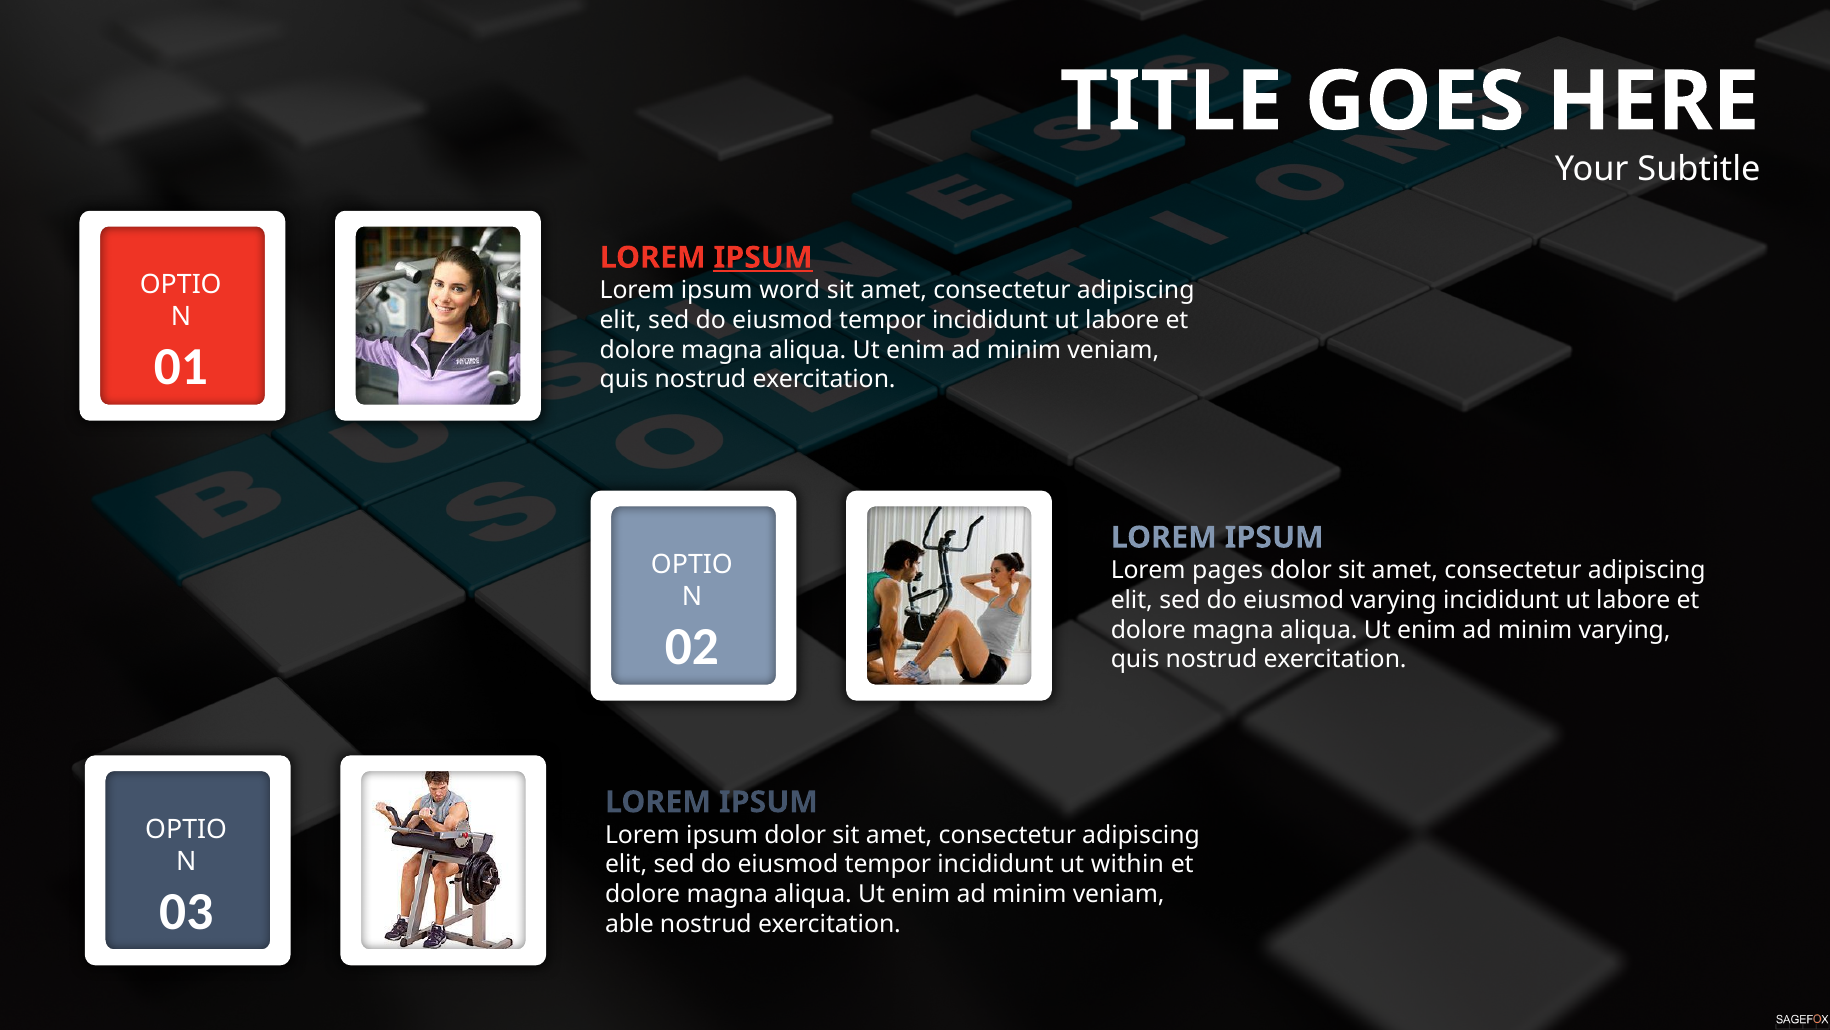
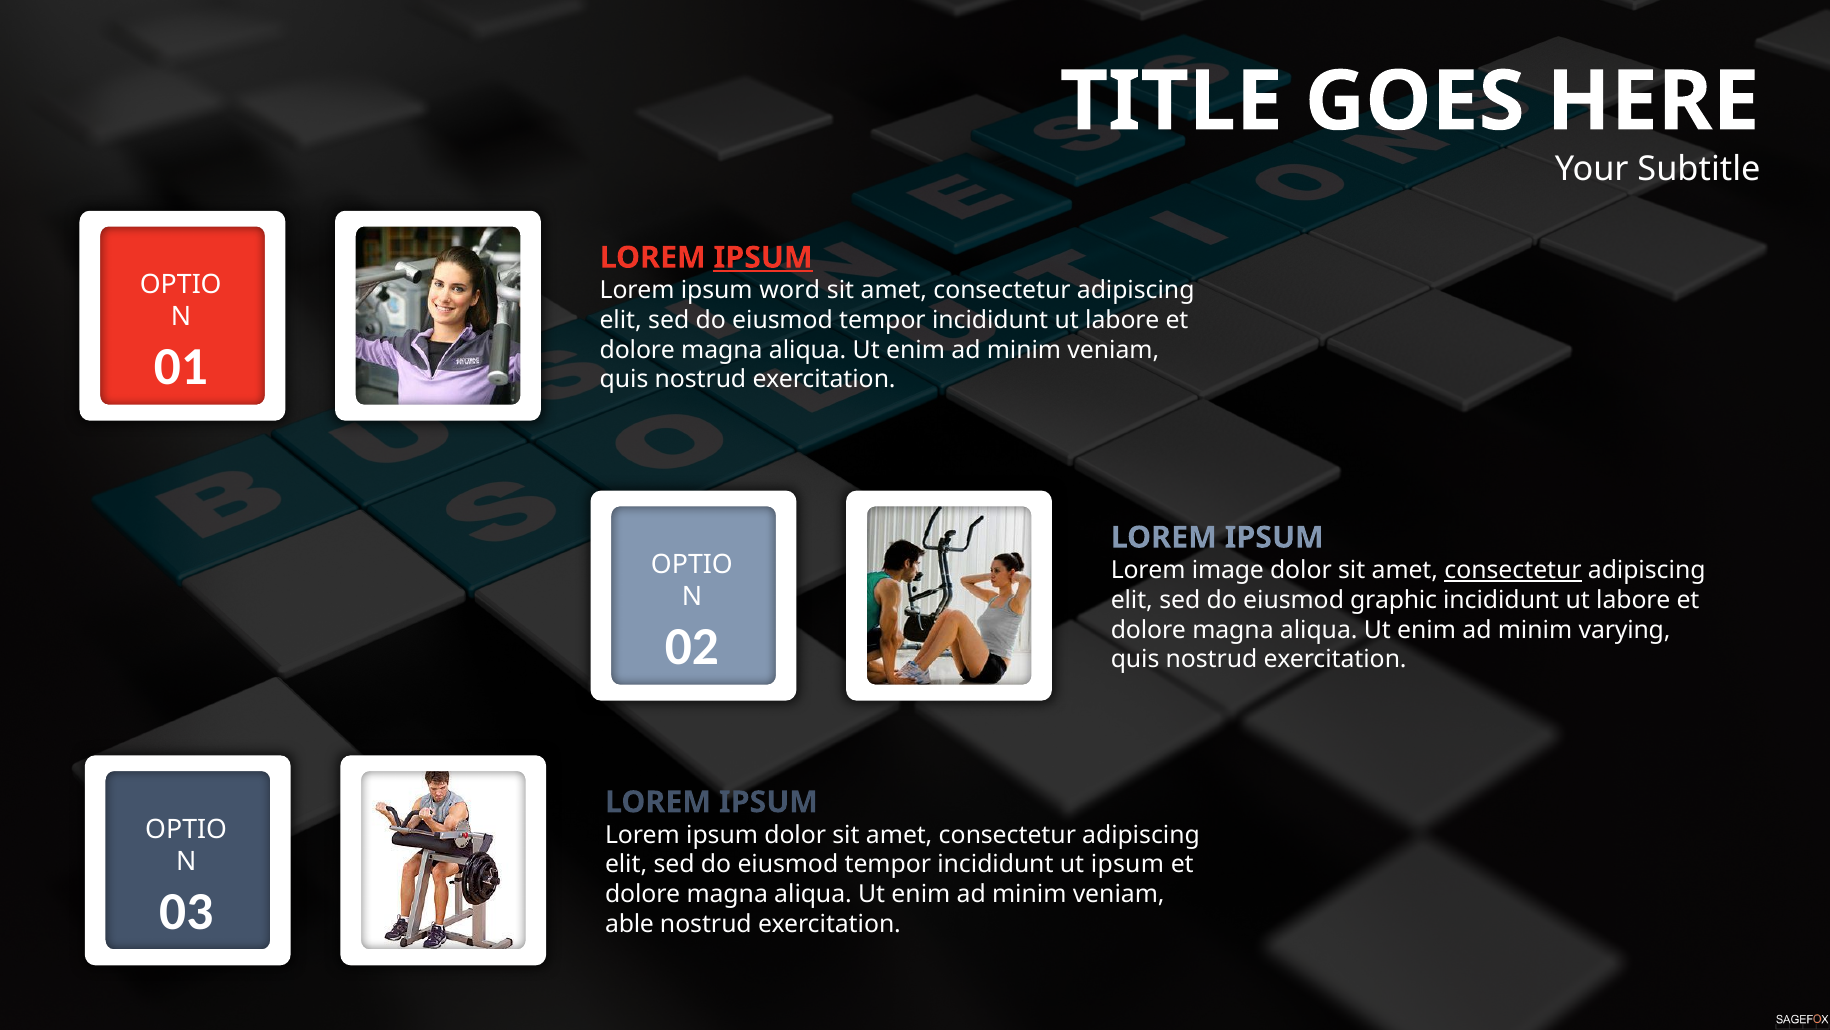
pages: pages -> image (1228, 570)
consectetur underline: none -> present (1513, 570)
eiusmod varying: varying -> graphic (1394, 600)
ut within: within -> ipsum (1127, 864)
